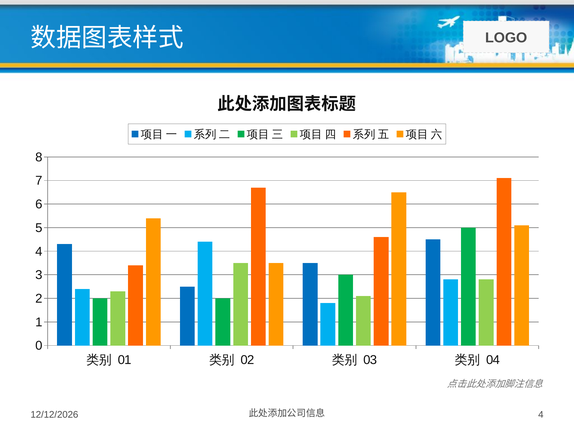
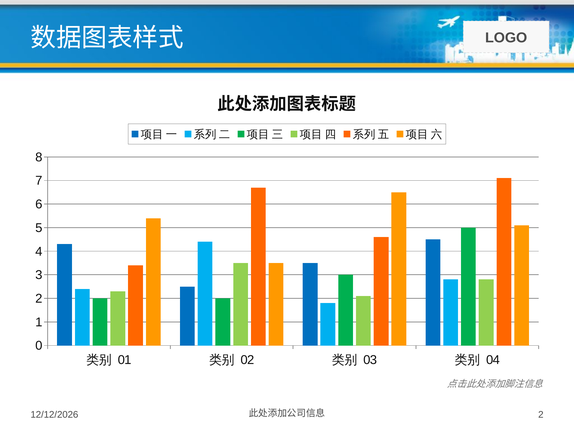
4: 4 -> 2 (541, 414)
